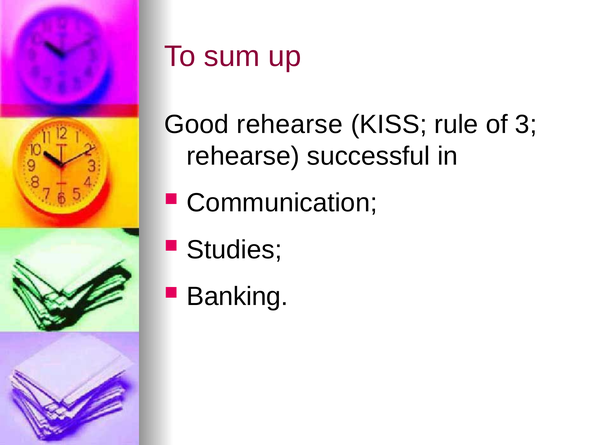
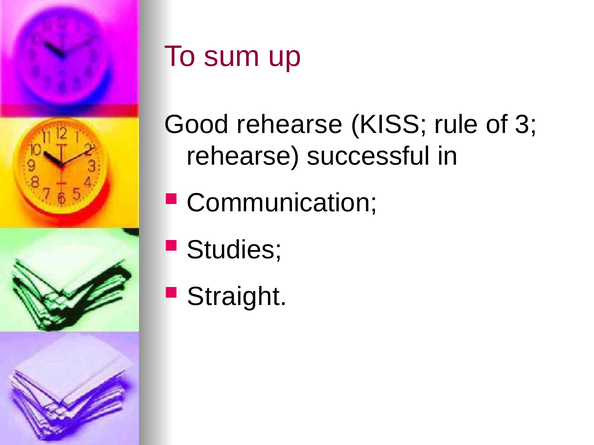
Banking: Banking -> Straight (237, 297)
